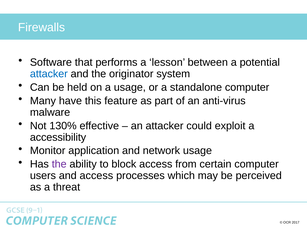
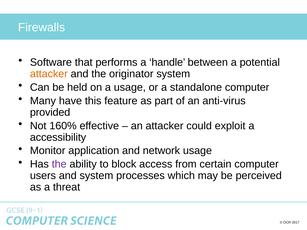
lesson: lesson -> handle (167, 62)
attacker colour: blue -> orange (49, 74)
malware: malware -> provided (50, 112)
130%: 130% -> 160% (63, 126)
and access: access -> system (96, 176)
